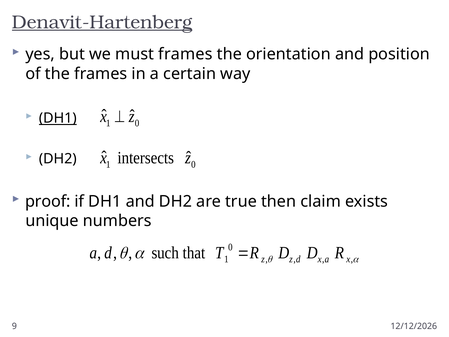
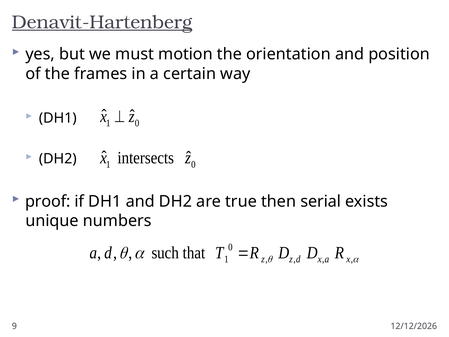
must frames: frames -> motion (185, 54)
DH1 underline: present -> none (58, 118)
claim: claim -> serial (321, 201)
